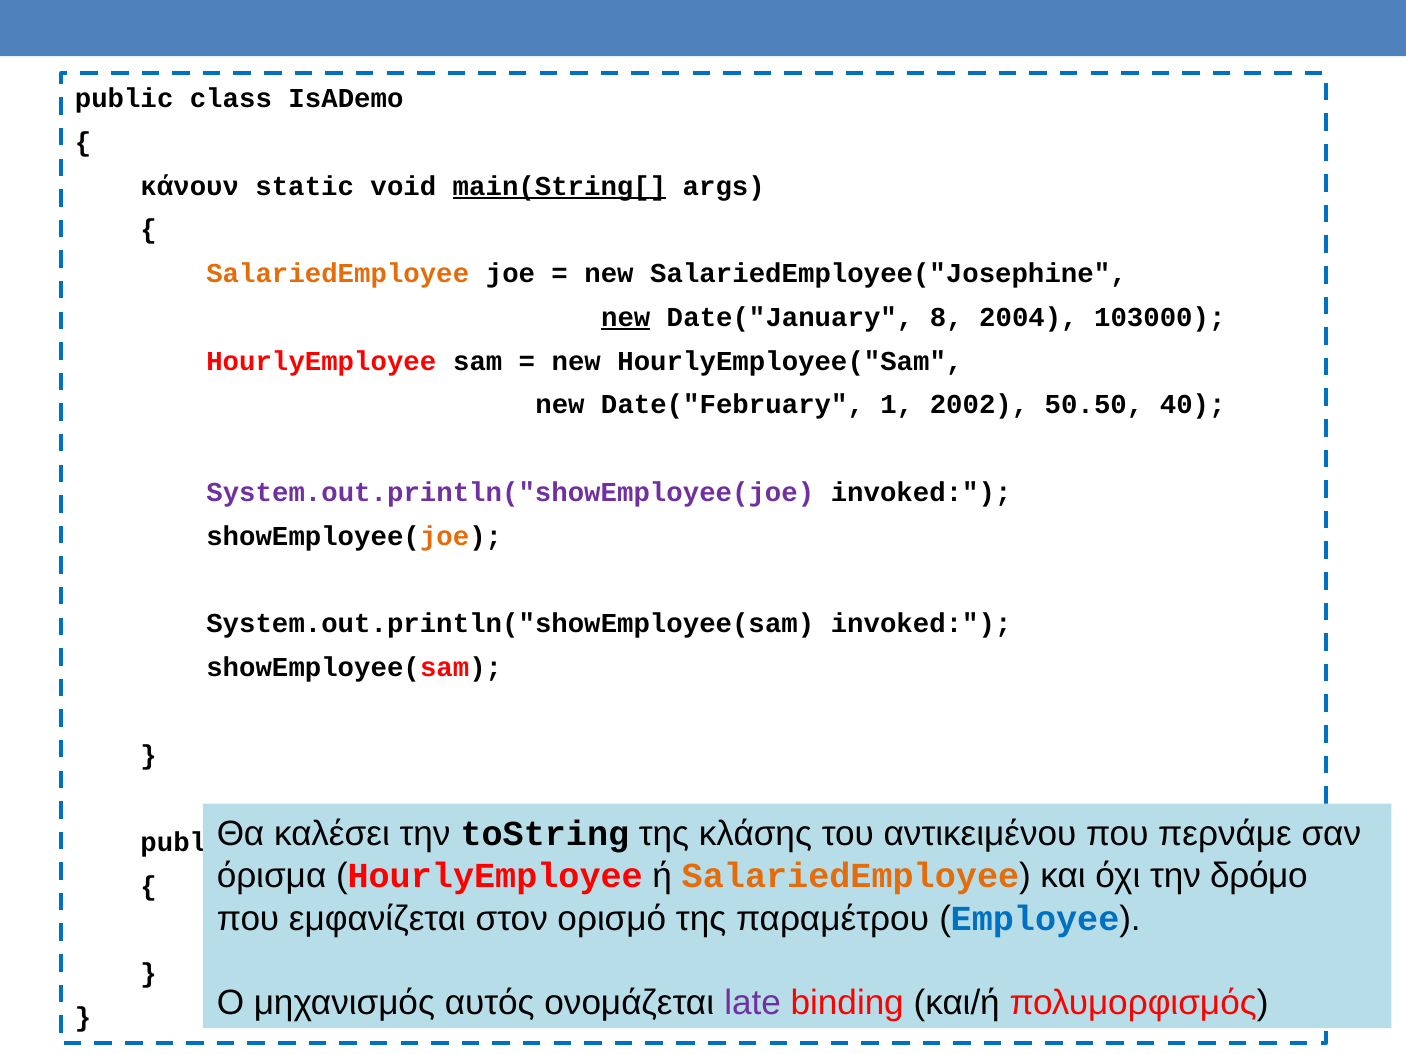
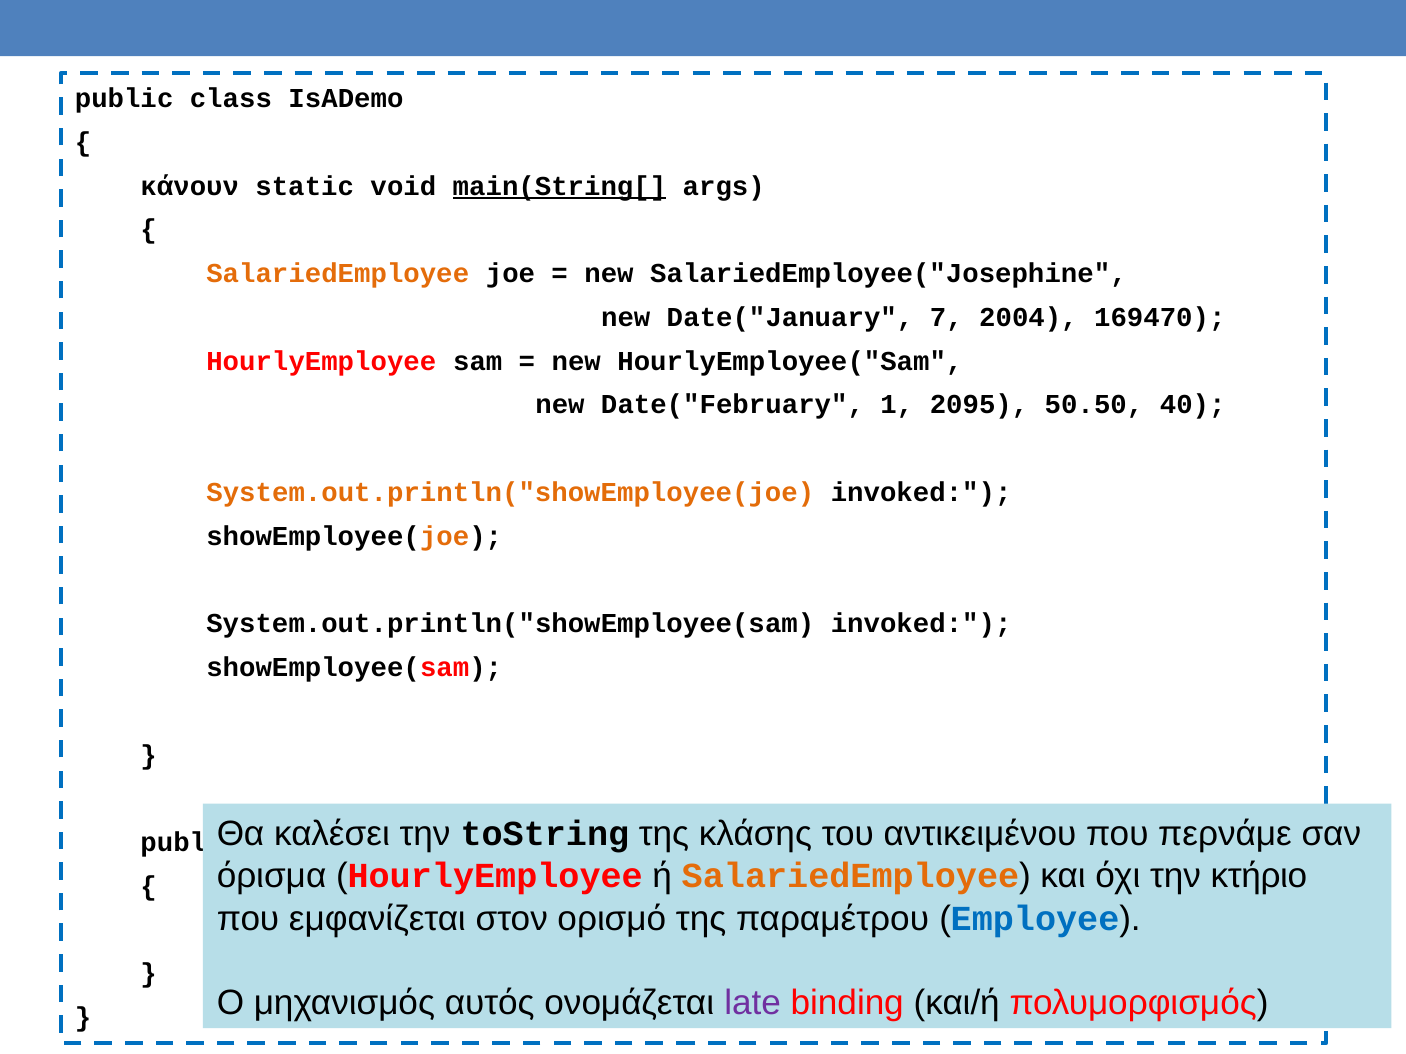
new underline: present -> none (626, 318)
8: 8 -> 7 (946, 318)
103000: 103000 -> 169470 (1160, 318)
2002: 2002 -> 2095 (979, 405)
System.out.println("showEmployee(joe colour: purple -> orange (510, 493)
δρόμο: δρόμο -> κτήριο (1259, 877)
